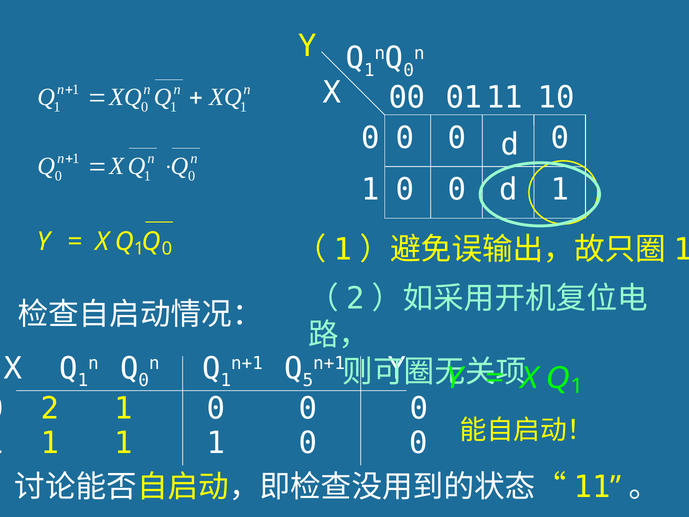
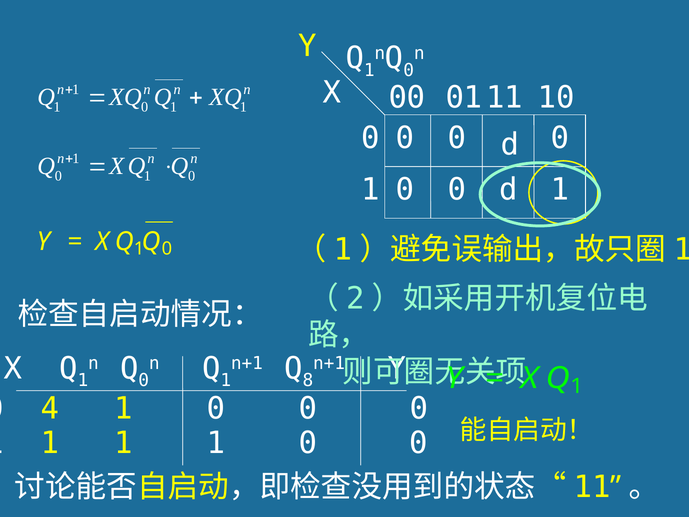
5: 5 -> 8 (308, 380)
2: 2 -> 4 (50, 409)
